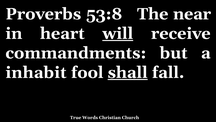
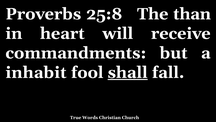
53:8: 53:8 -> 25:8 (104, 14)
near: near -> than (192, 14)
will underline: present -> none (118, 33)
